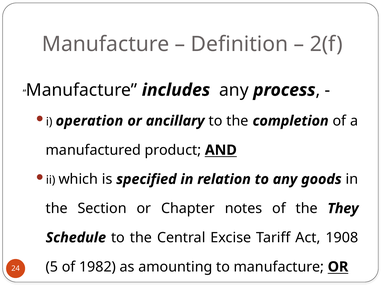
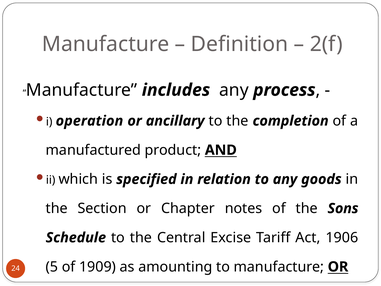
They: They -> Sons (343, 208)
1908: 1908 -> 1906 (342, 237)
1982: 1982 -> 1909 (98, 267)
